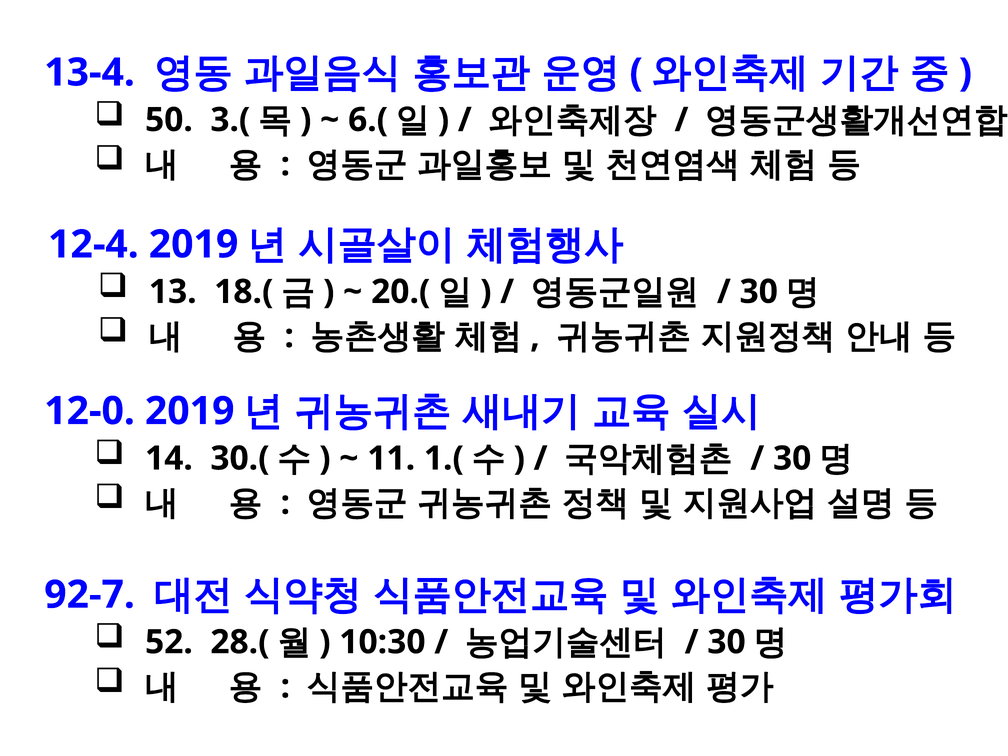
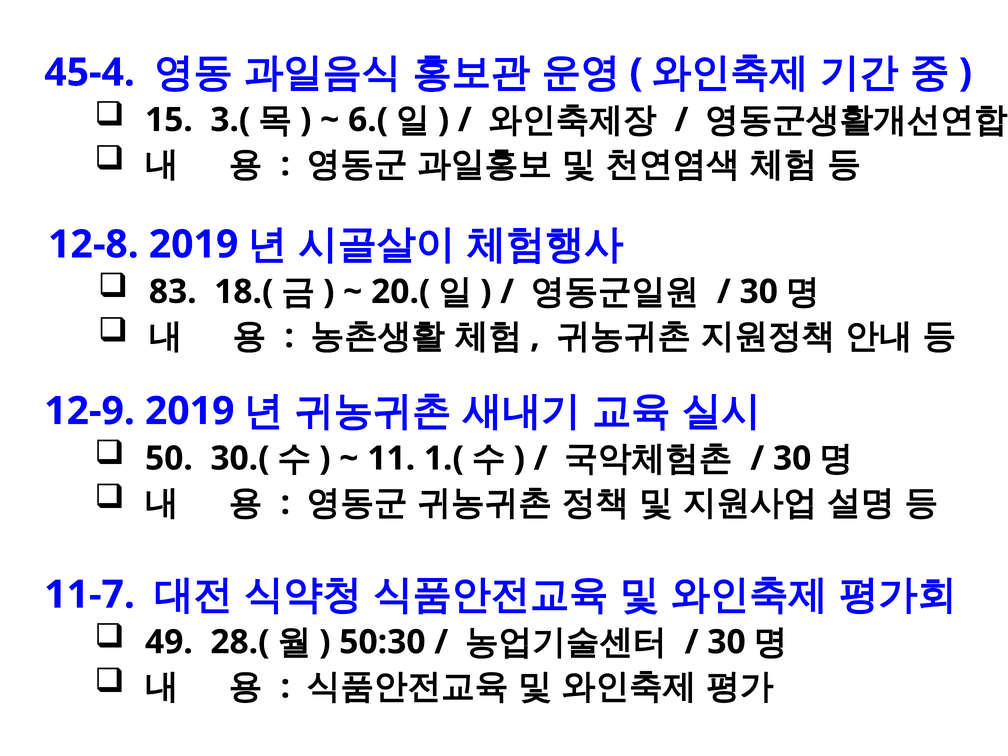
13-4: 13-4 -> 45-4 (90, 73)
50: 50 -> 15 (169, 120)
12-4: 12-4 -> 12-8 (93, 244)
13: 13 -> 83 (173, 292)
12-0: 12-0 -> 12-9 (90, 411)
14: 14 -> 50 (169, 458)
92-7: 92-7 -> 11-7 (90, 595)
52: 52 -> 49 (169, 642)
10:30: 10:30 -> 50:30 (382, 642)
